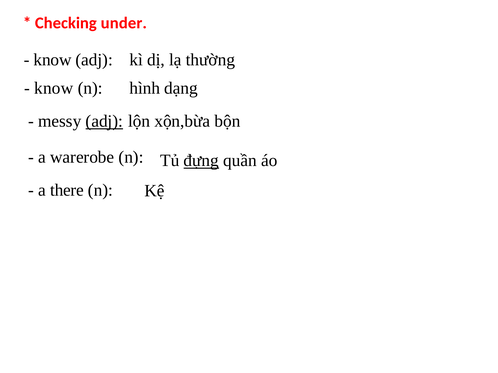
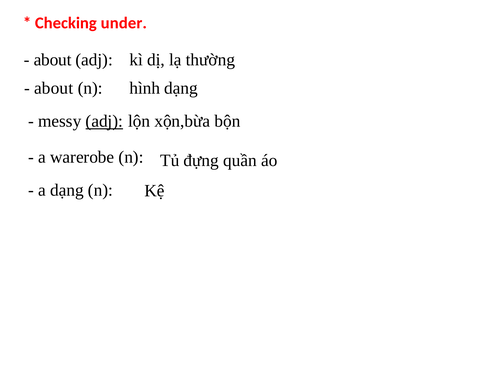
know: know -> about (53, 60)
know: know -> about (54, 88)
đựng underline: present -> none (201, 161)
a there: there -> dạng (67, 190)
